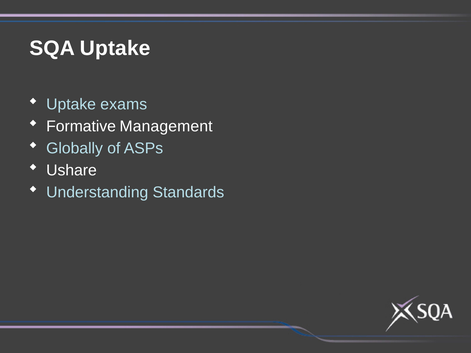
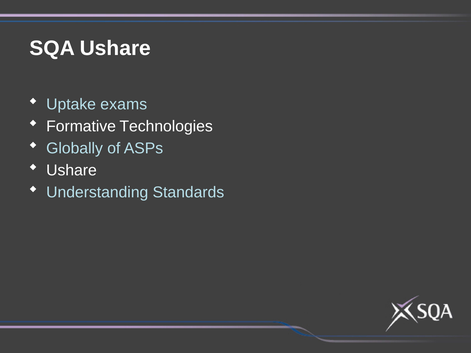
SQA Uptake: Uptake -> Ushare (115, 48)
Management: Management -> Technologies (166, 126)
